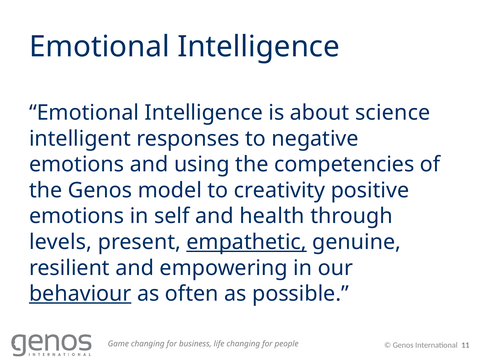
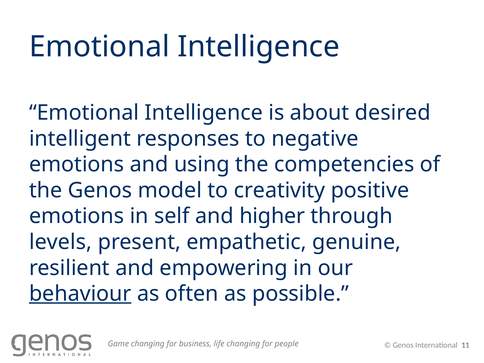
science: science -> desired (393, 113)
health: health -> higher (272, 216)
empathetic underline: present -> none (247, 242)
